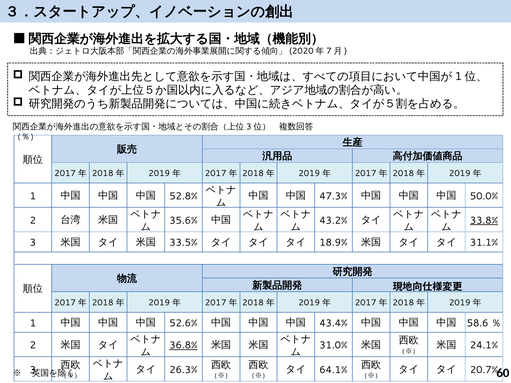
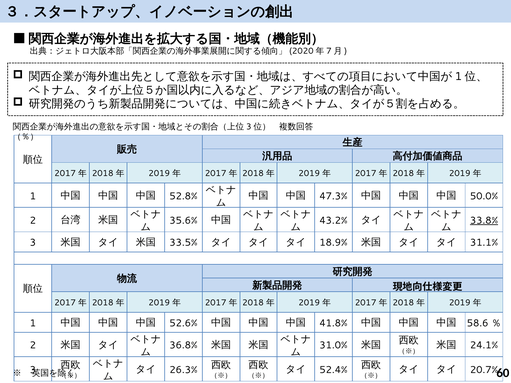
43.4%: 43.4% -> 41.8% (333, 323)
36.8% underline: present -> none (183, 346)
64.1%: 64.1% -> 52.4% (333, 370)
